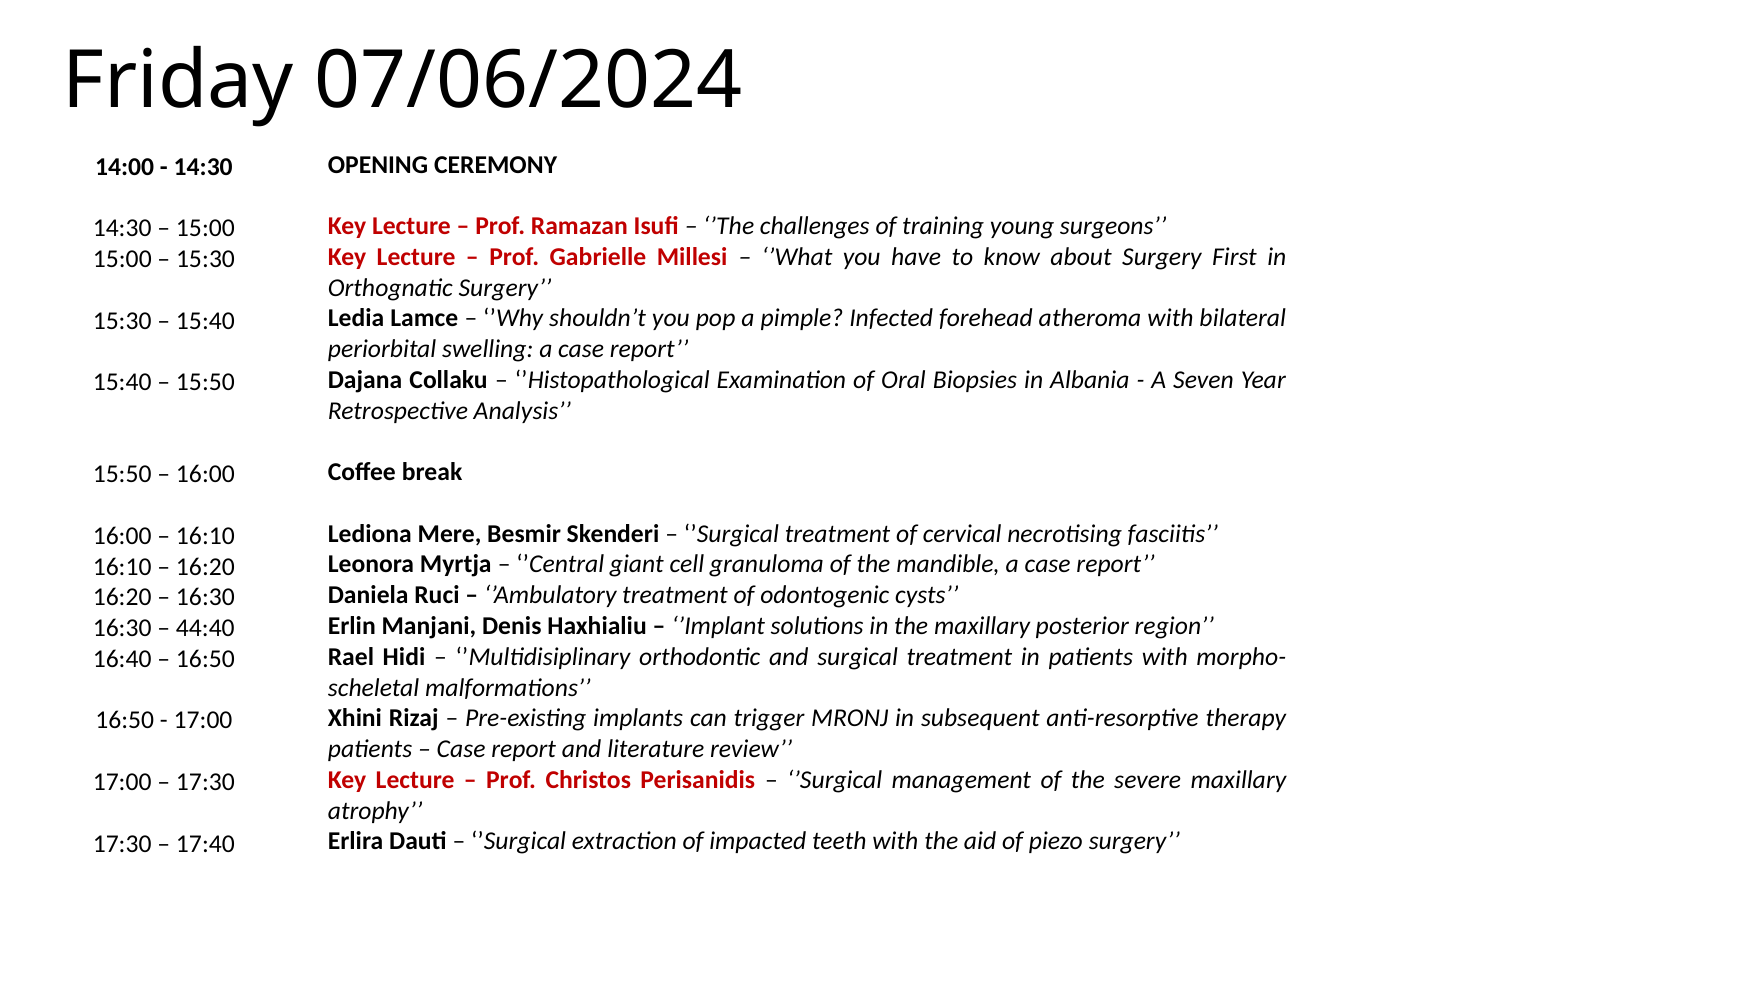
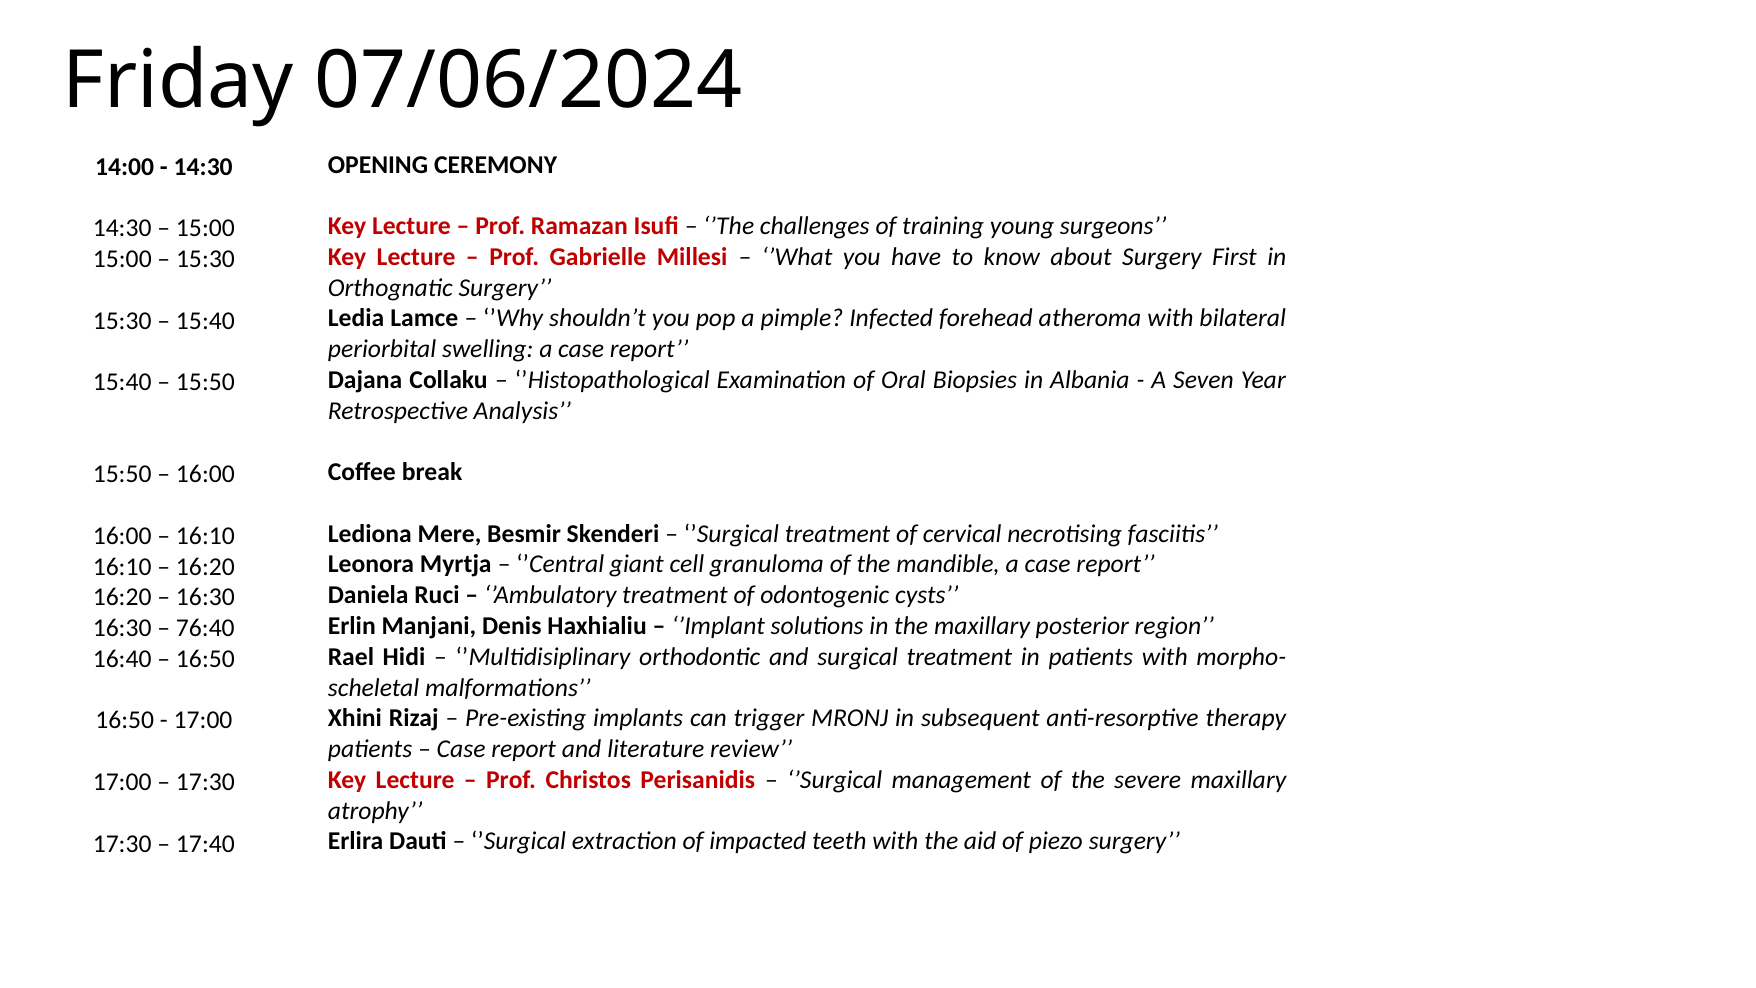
44:40: 44:40 -> 76:40 (205, 628)
